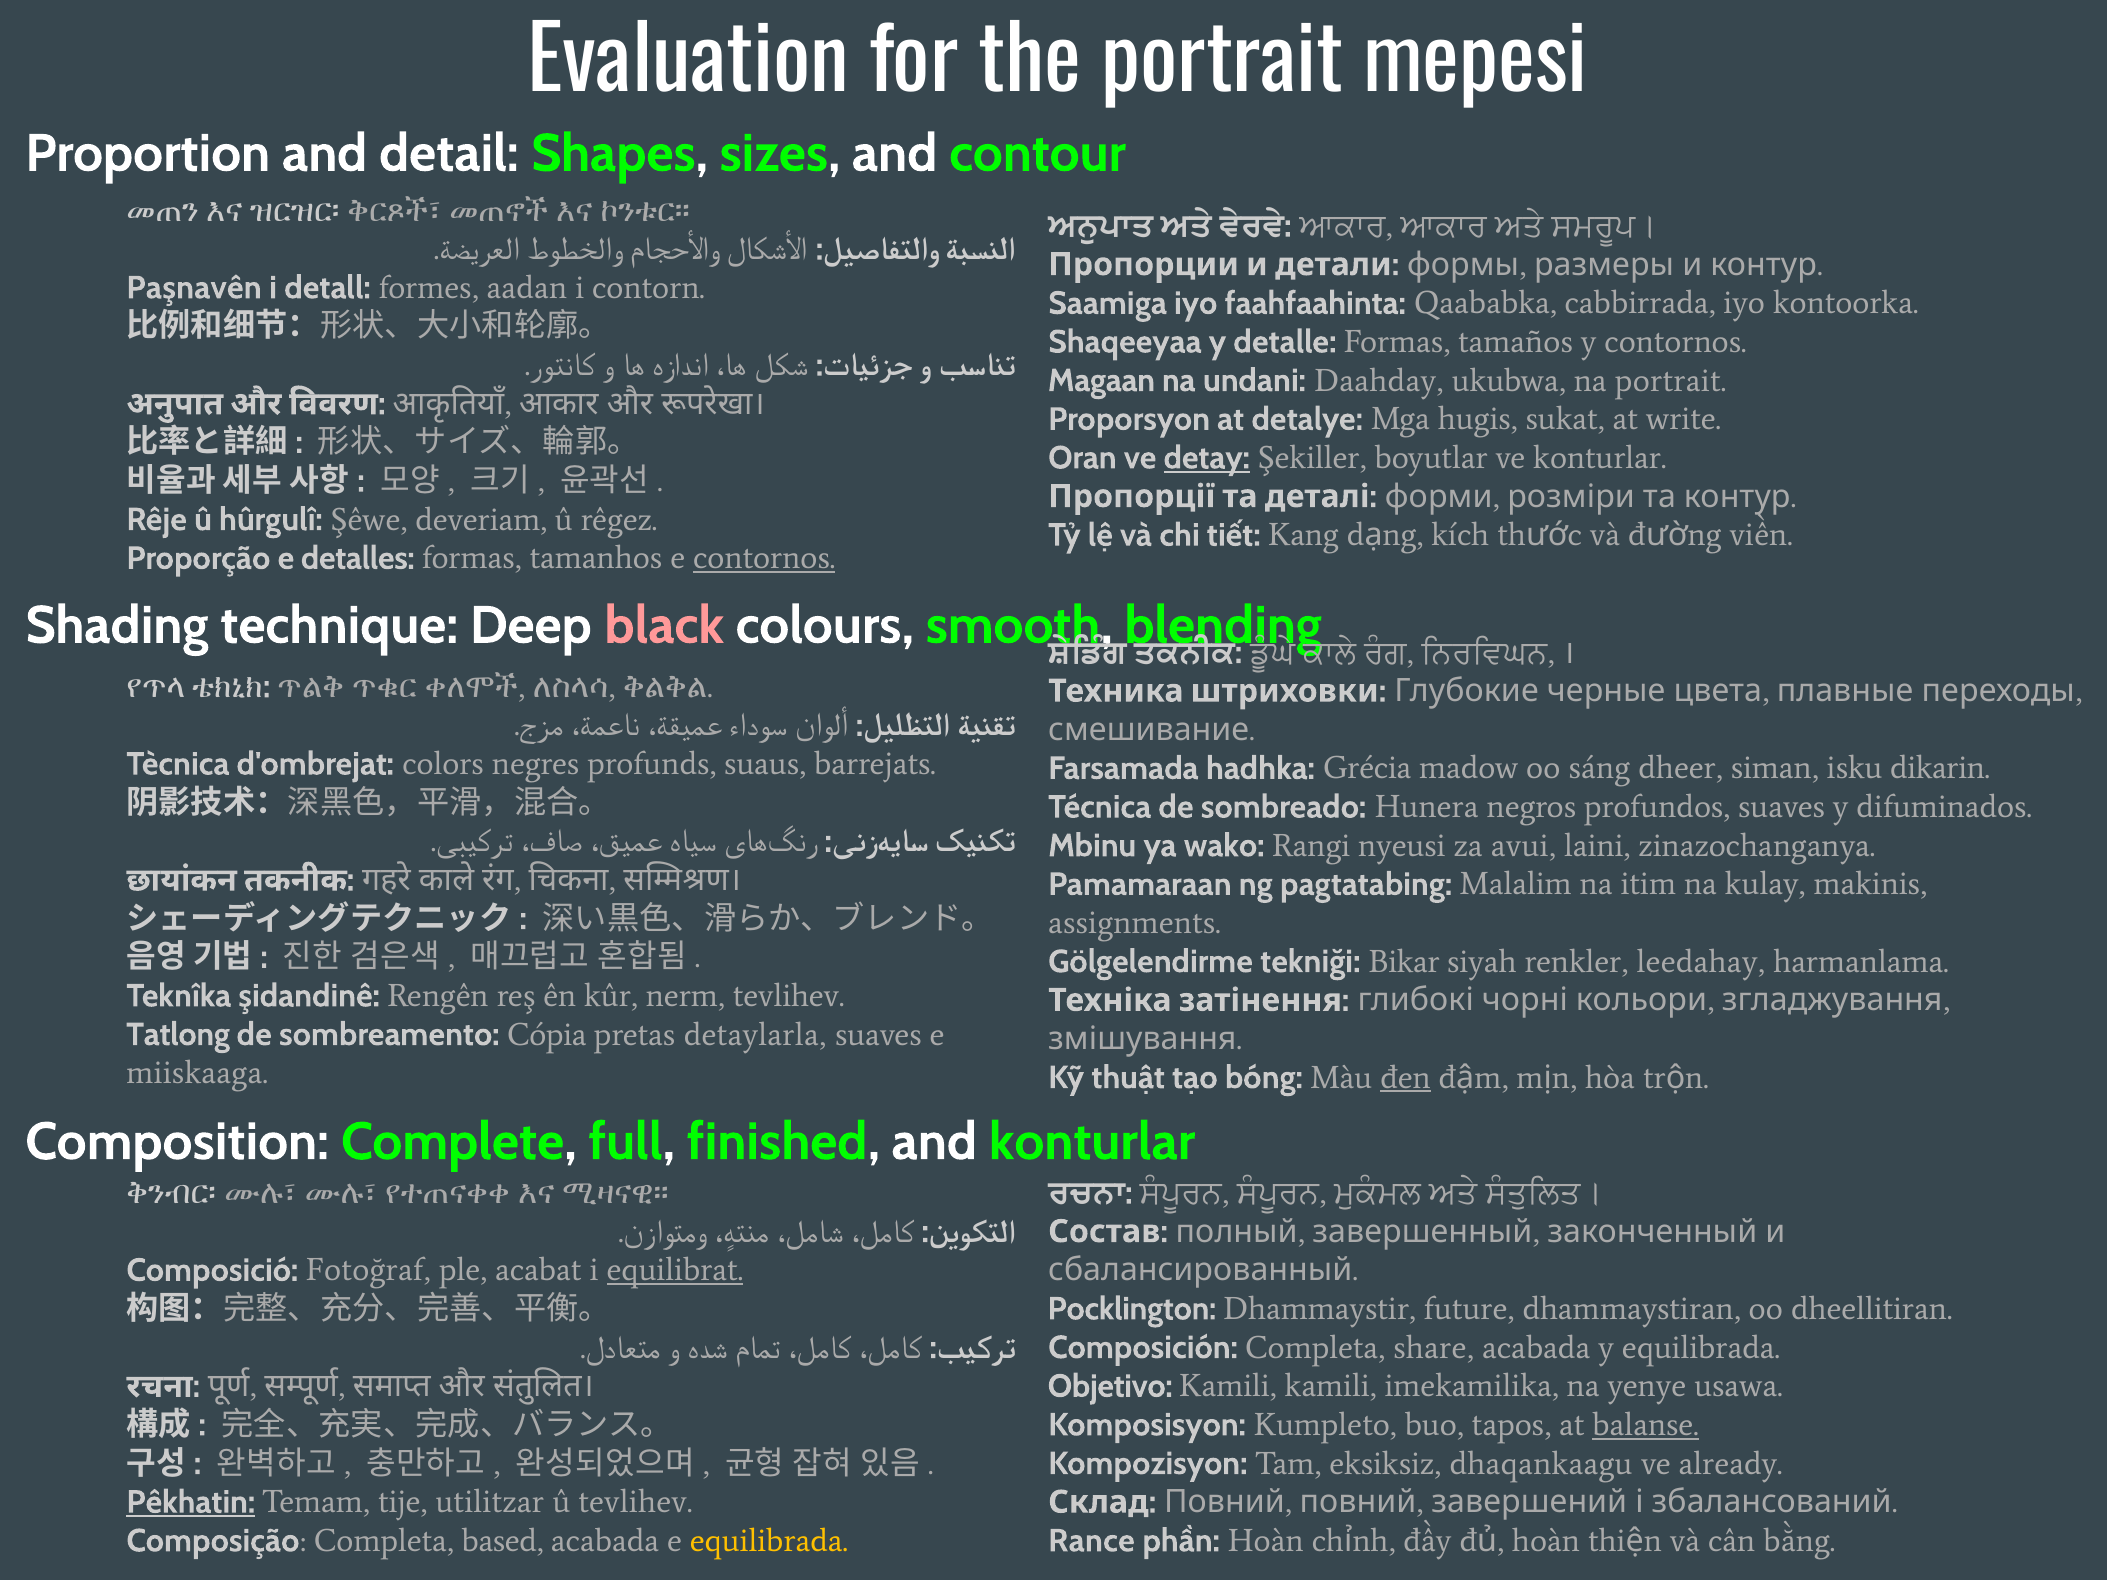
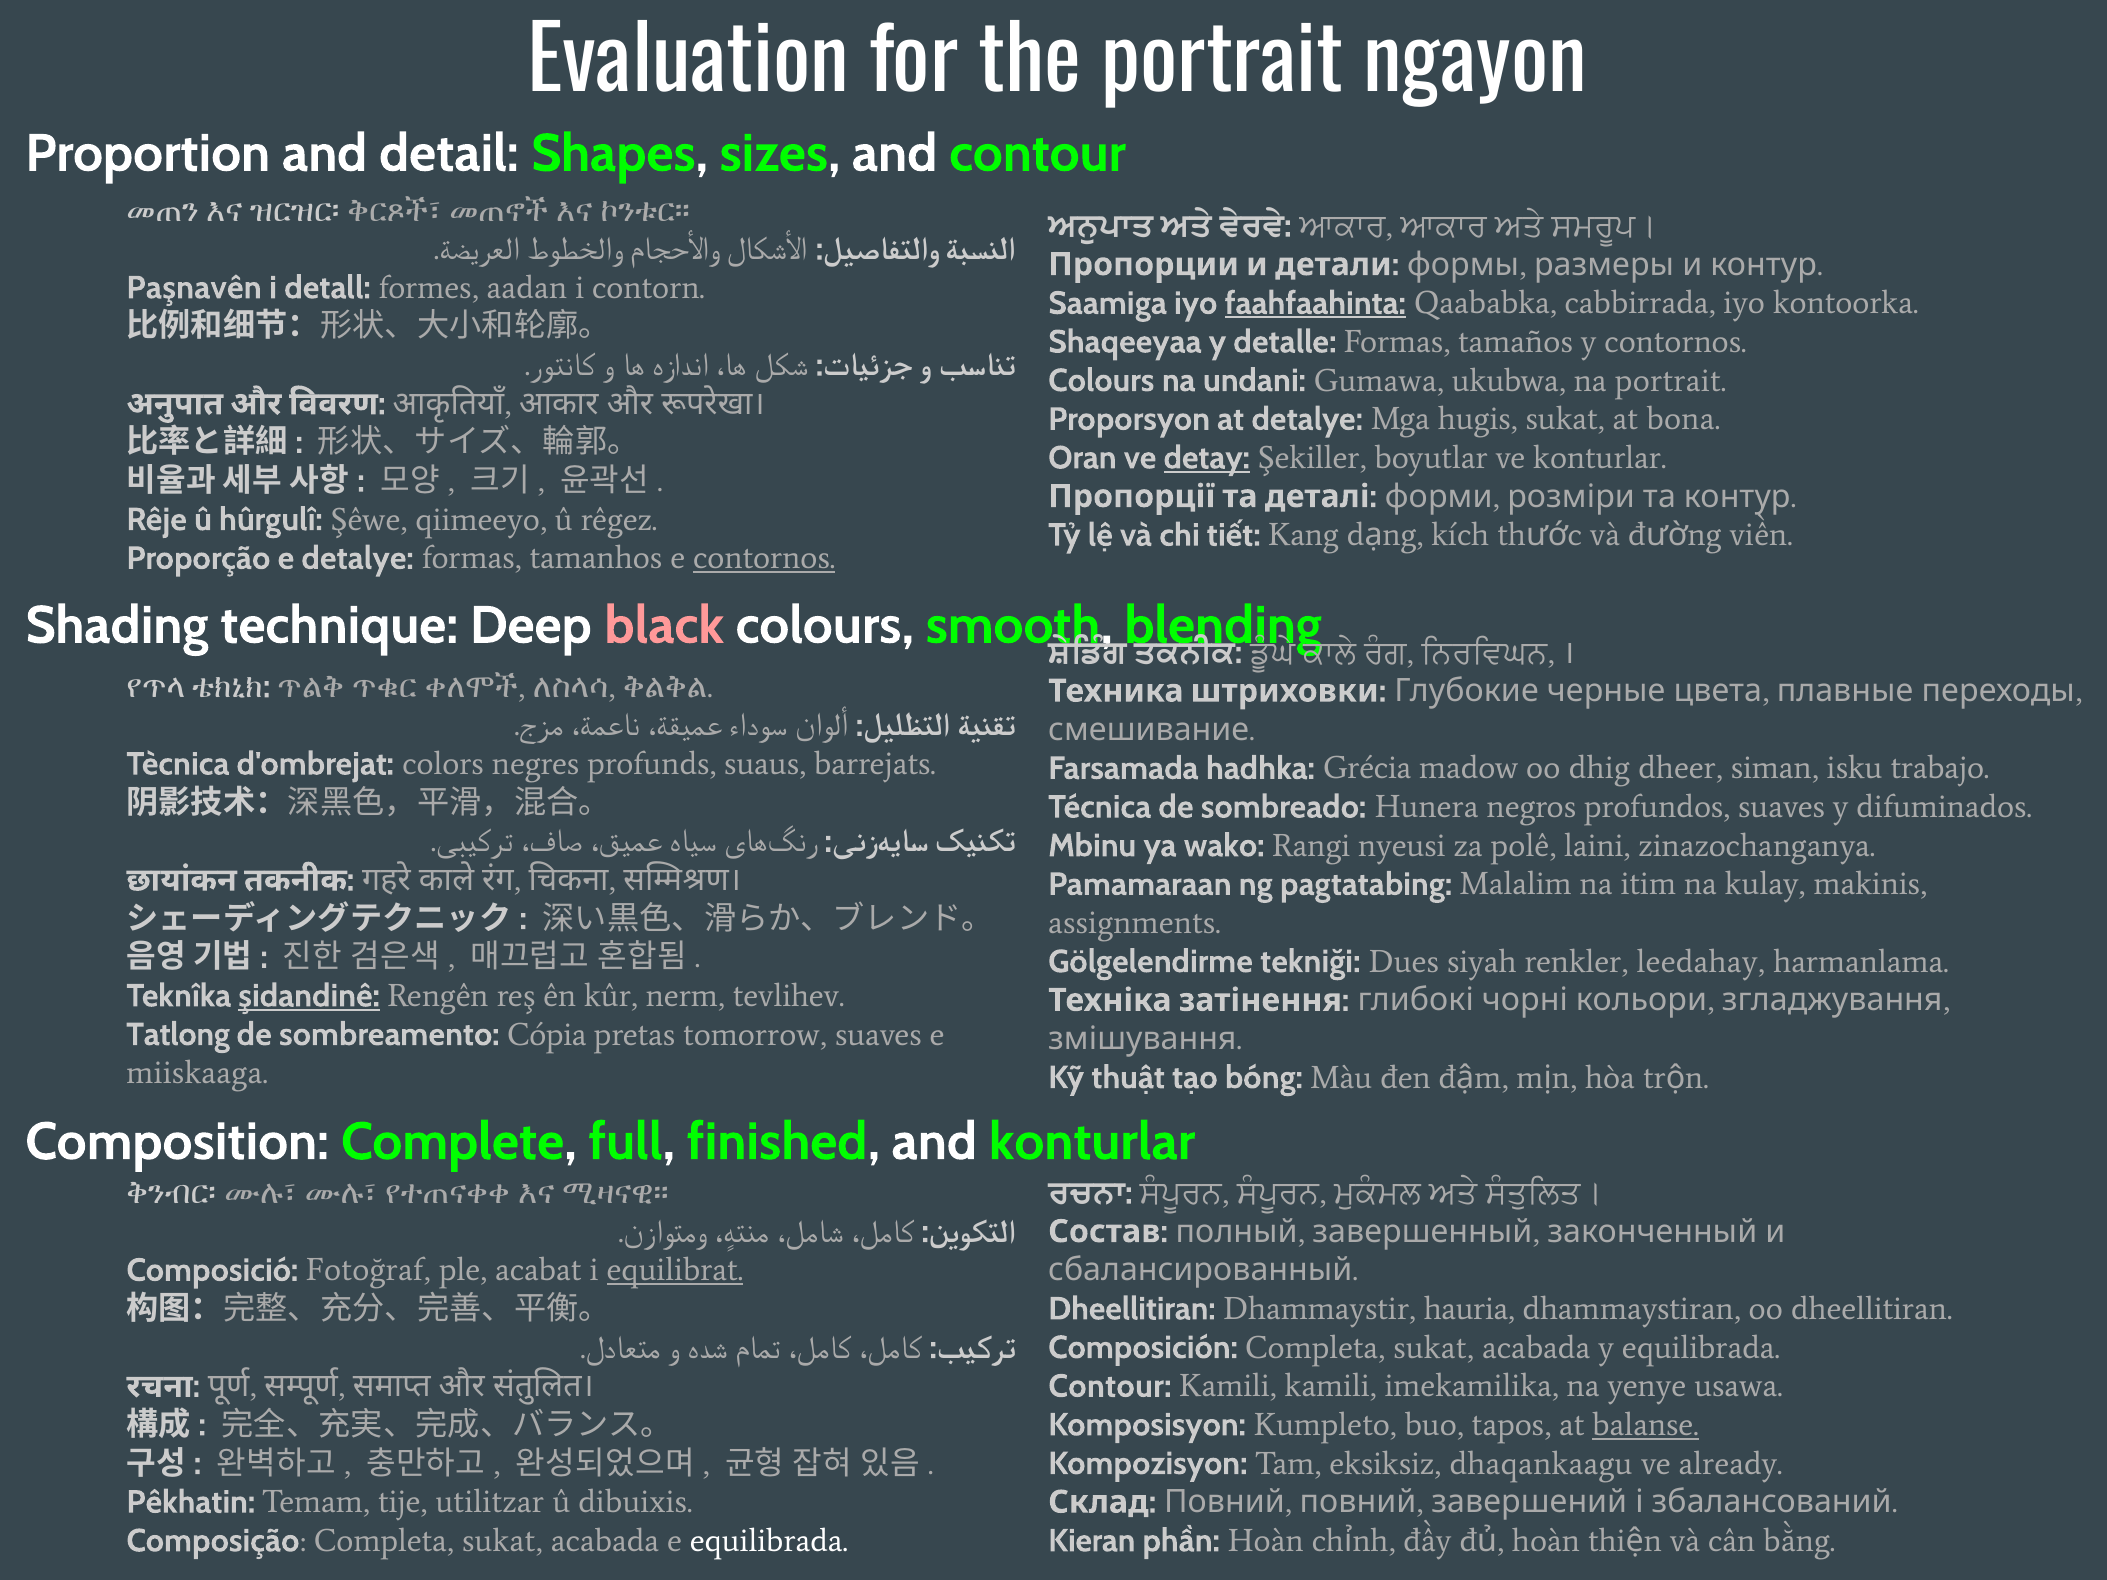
mepesi: mepesi -> ngayon (1475, 62)
faahfaahinta underline: none -> present (1315, 303)
Magaan: Magaan -> Colours (1101, 381)
Daahday: Daahday -> Gumawa (1379, 381)
write: write -> bona (1683, 419)
deveriam: deveriam -> qiimeeyo (481, 520)
e detalles: detalles -> detalye (358, 558)
sáng: sáng -> dhig (1599, 768)
dikarin: dikarin -> trabajo (1940, 768)
avui: avui -> polê (1523, 846)
Bikar: Bikar -> Dues (1404, 962)
şidandinê underline: none -> present (309, 996)
detaylarla: detaylarla -> tomorrow (755, 1035)
đen underline: present -> none (1405, 1078)
Pocklington: Pocklington -> Dheellitiran (1132, 1309)
future: future -> hauria (1469, 1309)
Composición Completa share: share -> sukat (1433, 1348)
Objetivo: Objetivo -> Contour (1110, 1386)
Pêkhatin underline: present -> none (191, 1502)
û tevlihev: tevlihev -> dibuixis (635, 1502)
Composição Completa based: based -> sukat (502, 1541)
equilibrada colour: yellow -> white (769, 1541)
Rance: Rance -> Kieran (1092, 1541)
